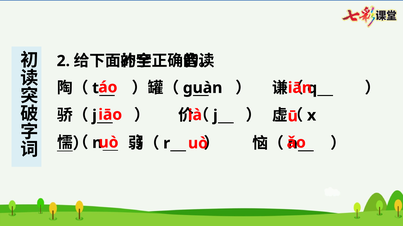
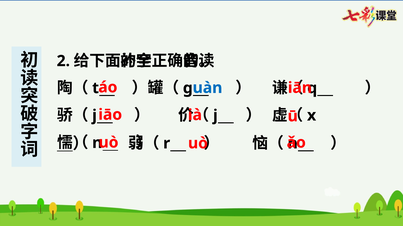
uàn colour: black -> blue (207, 88)
